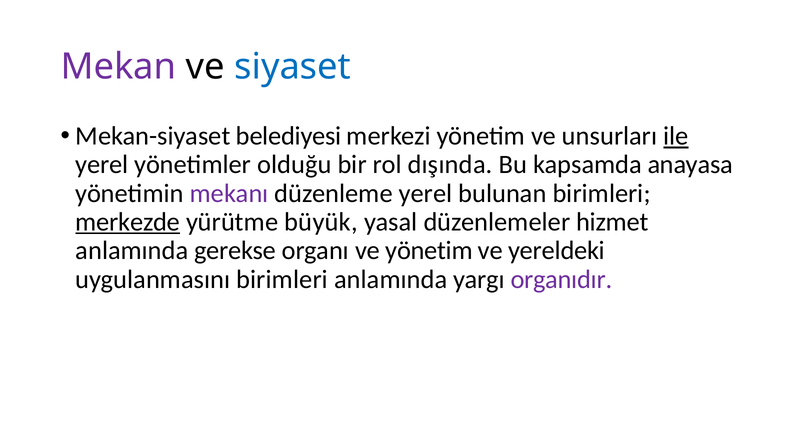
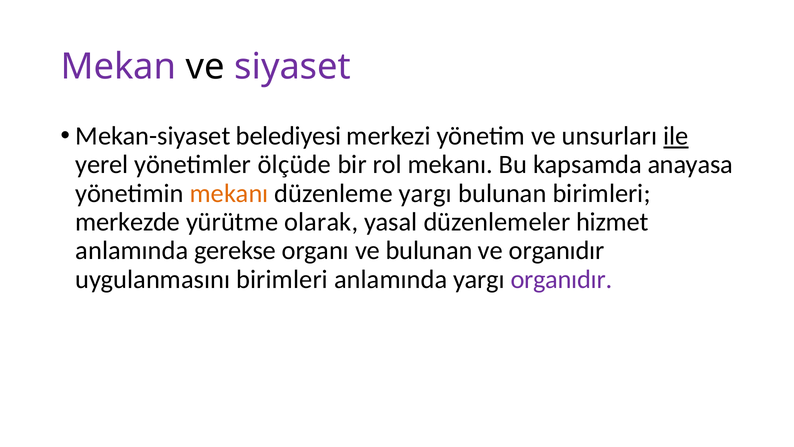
siyaset colour: blue -> purple (293, 67)
olduğu: olduğu -> ölçüde (294, 165)
rol dışında: dışında -> mekanı (450, 165)
mekanı colour: purple -> orange (229, 193)
düzenleme yerel: yerel -> yargı (425, 193)
merkezde underline: present -> none (128, 222)
büyük: büyük -> olarak (321, 222)
ve yönetim: yönetim -> bulunan (429, 250)
ve yereldeki: yereldeki -> organıdır (557, 250)
